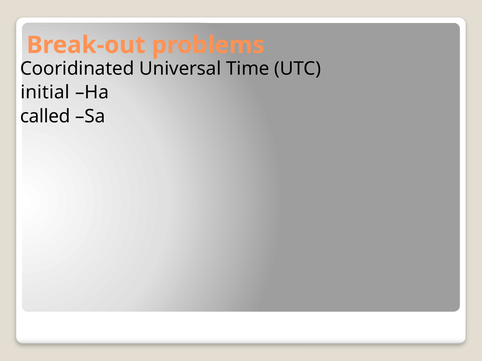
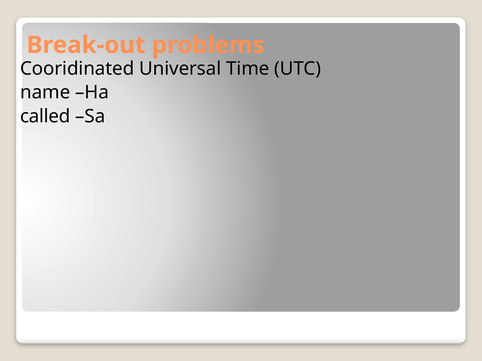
initial: initial -> name (45, 93)
